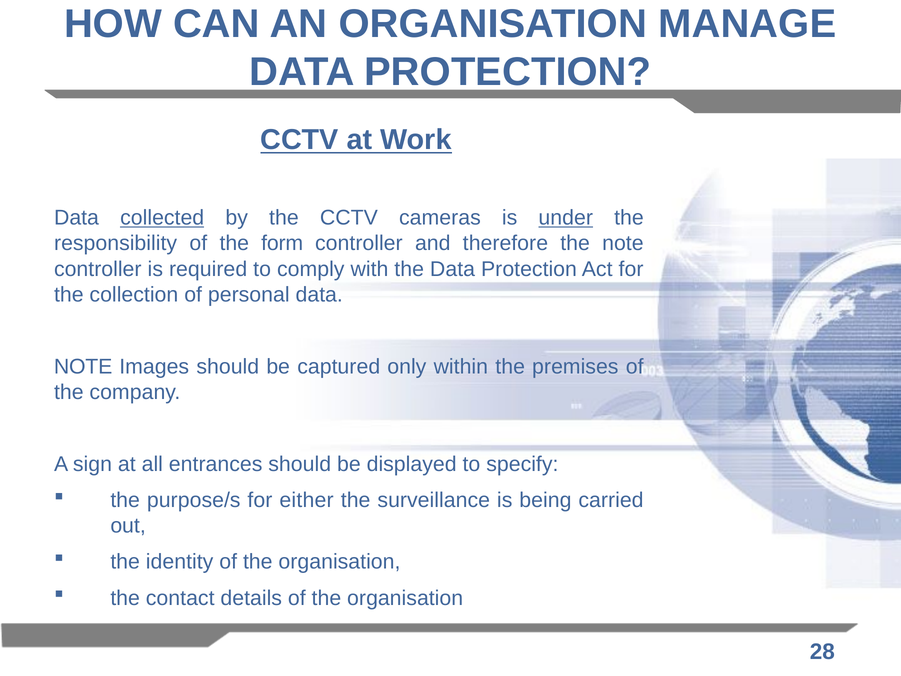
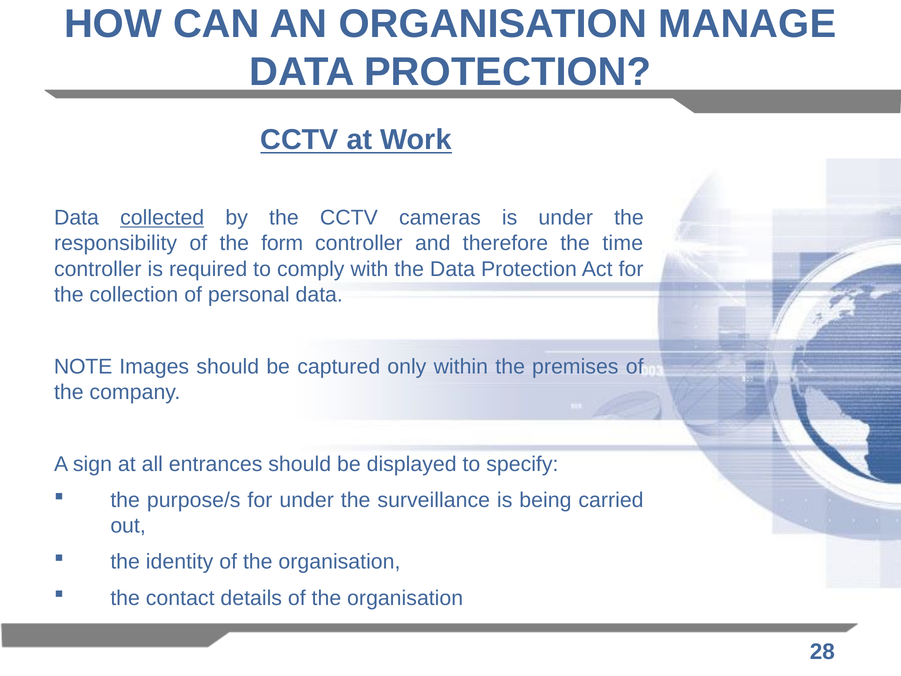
under underline: present -> none (566, 218)
the note: note -> time (623, 243)
for either: either -> under (307, 500)
